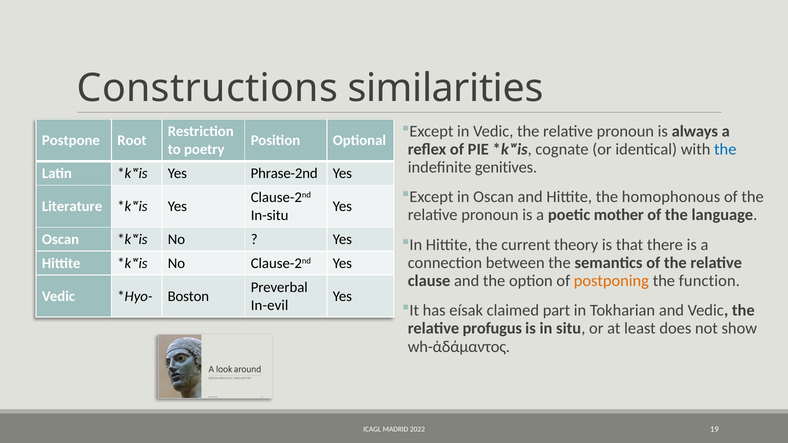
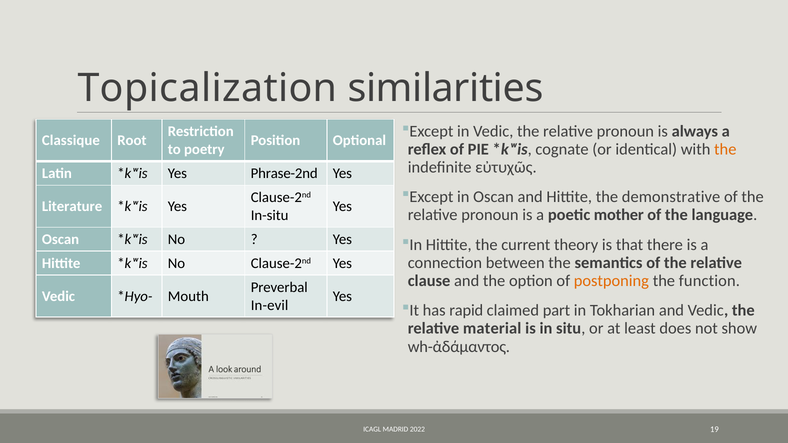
Constructions: Constructions -> Topicalization (207, 88)
Postpone: Postpone -> Classique (71, 140)
the colour: blue -> orange (725, 149)
genitives: genitives -> εὐτυχῶς (506, 168)
homophonous: homophonous -> demonstrative (671, 197)
Boston: Boston -> Mouth (188, 296)
eísak: eísak -> rapid (466, 311)
profugus: profugus -> material (492, 329)
